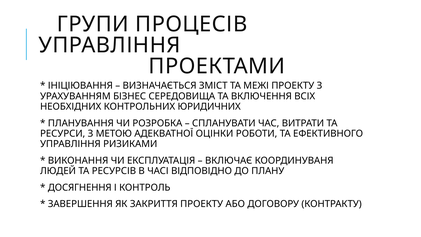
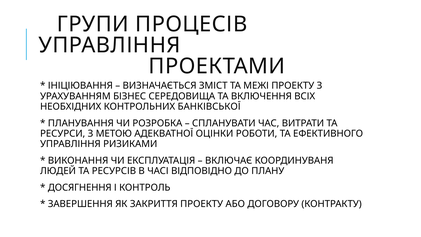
ЮРИДИЧНИХ: ЮРИДИЧНИХ -> БАНКІВСЬКОЇ (209, 106)
